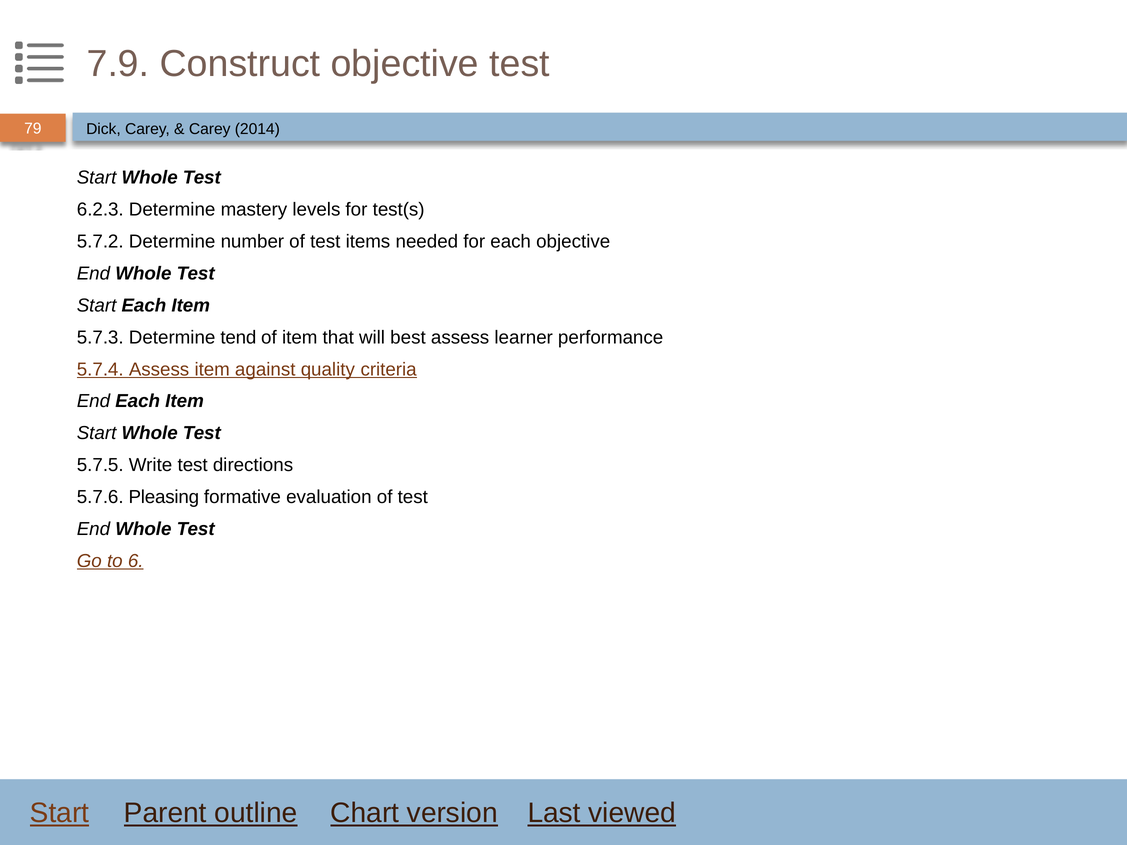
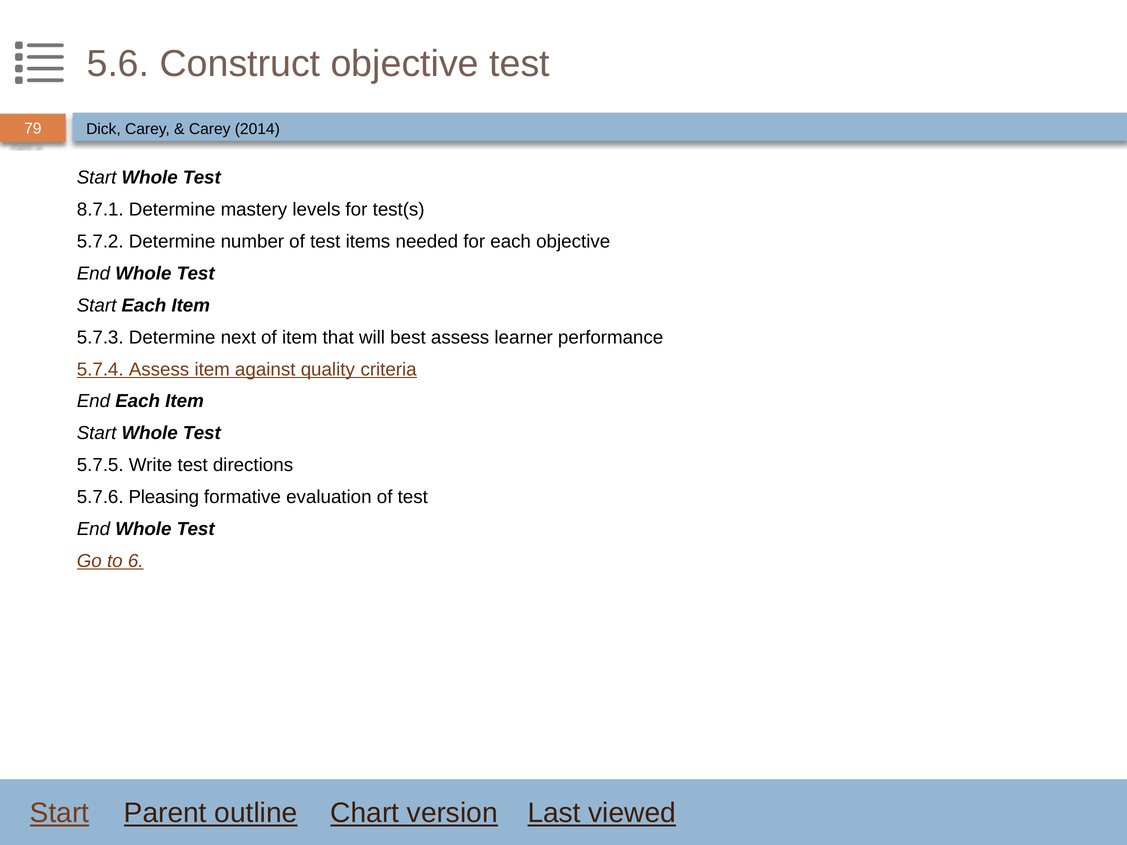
7.9: 7.9 -> 5.6 (118, 64)
6.2.3: 6.2.3 -> 8.7.1 (100, 210)
tend: tend -> next (238, 337)
